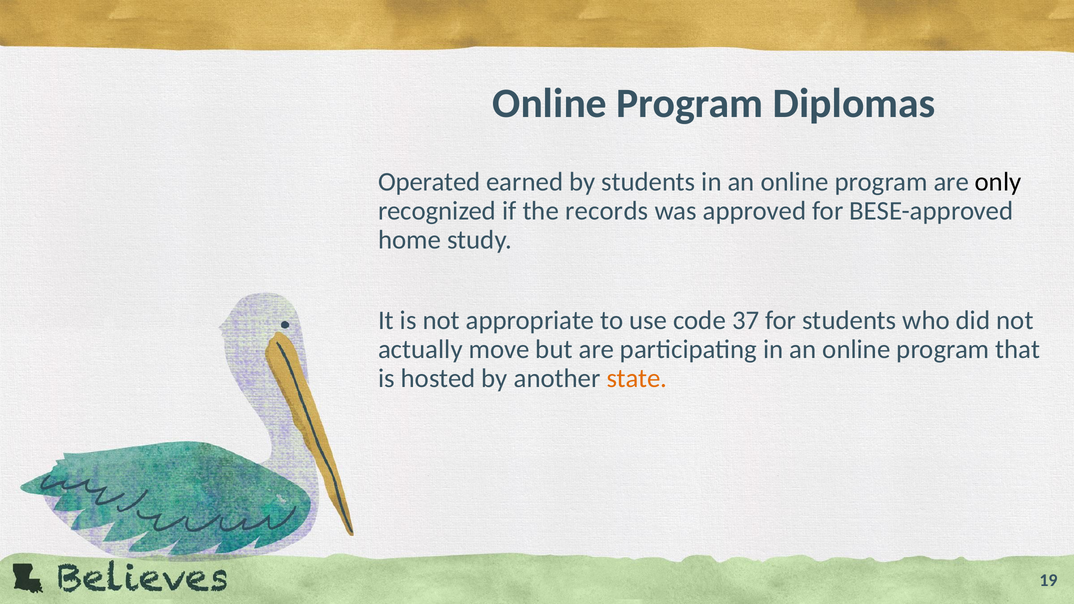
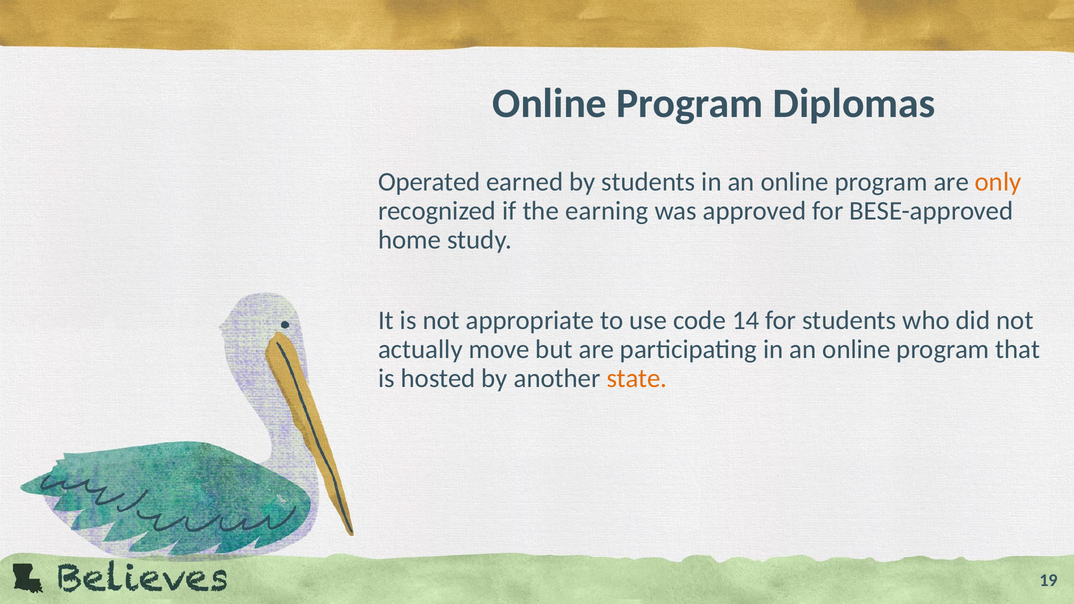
only colour: black -> orange (998, 182)
records: records -> earning (607, 211)
37: 37 -> 14 (746, 320)
